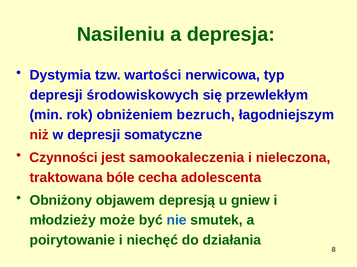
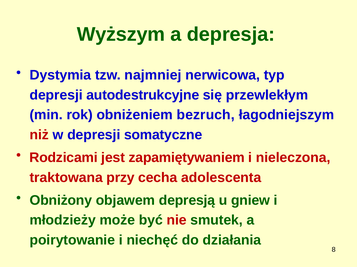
Nasileniu: Nasileniu -> Wyższym (121, 34)
wartości: wartości -> najmniej (153, 75)
środowiskowych: środowiskowych -> autodestrukcyjne (143, 95)
Czynności: Czynności -> Rodzicami (64, 158)
samookaleczenia: samookaleczenia -> zapamiętywaniem (187, 158)
bóle: bóle -> przy (120, 178)
nie colour: blue -> red (177, 221)
